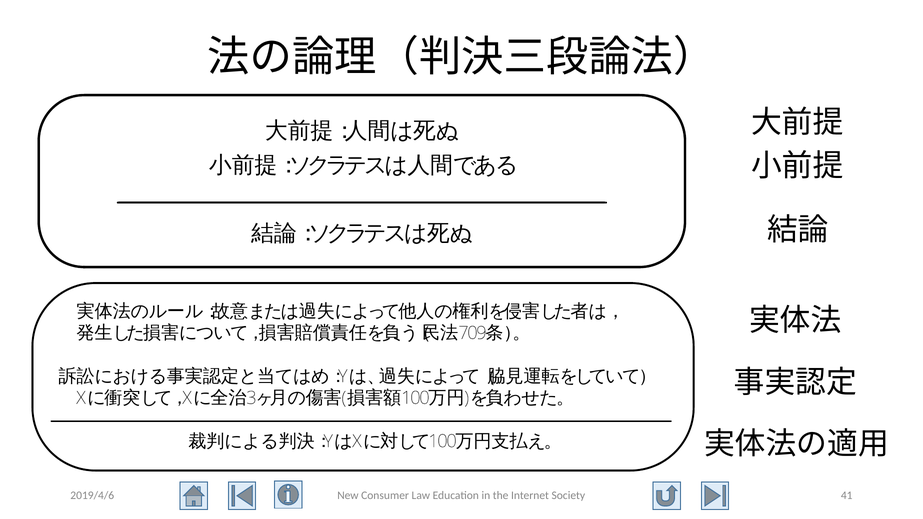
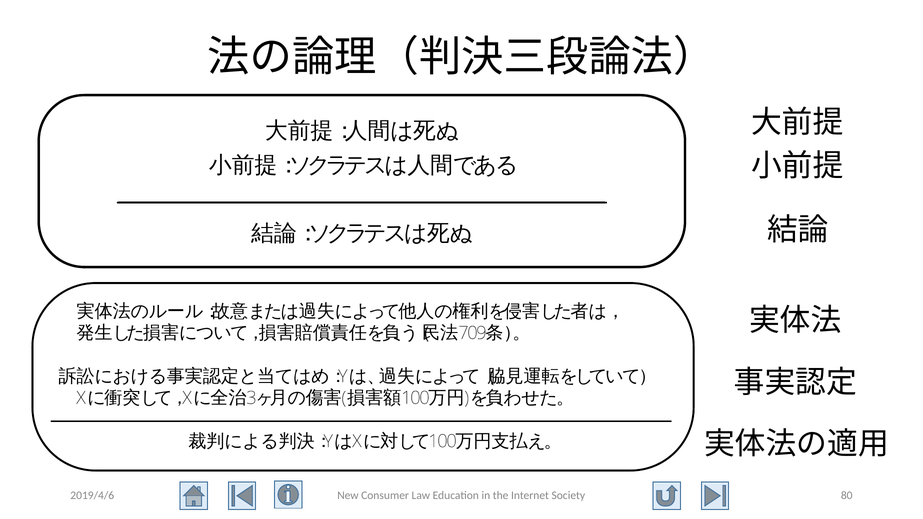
41: 41 -> 80 (847, 496)
